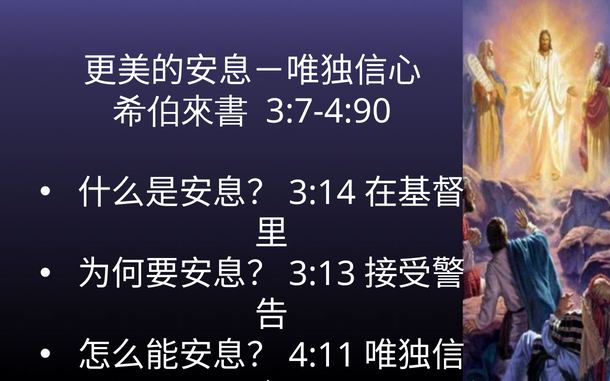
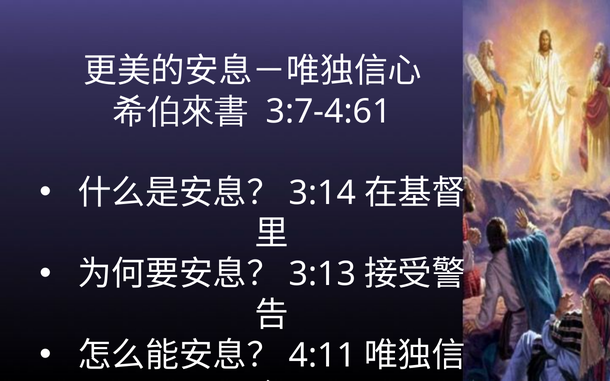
3:7-4:90: 3:7-4:90 -> 3:7-4:61 (329, 112)
